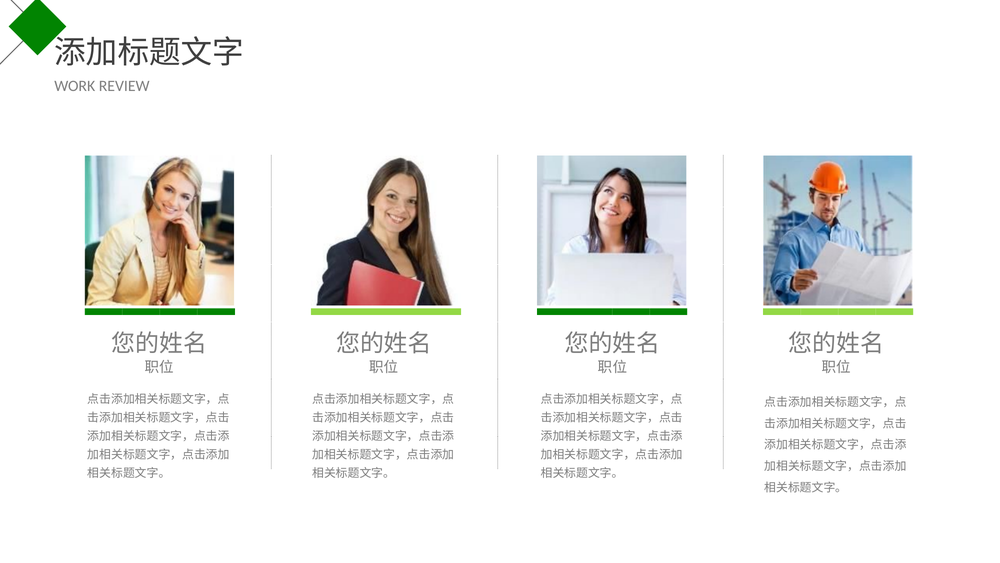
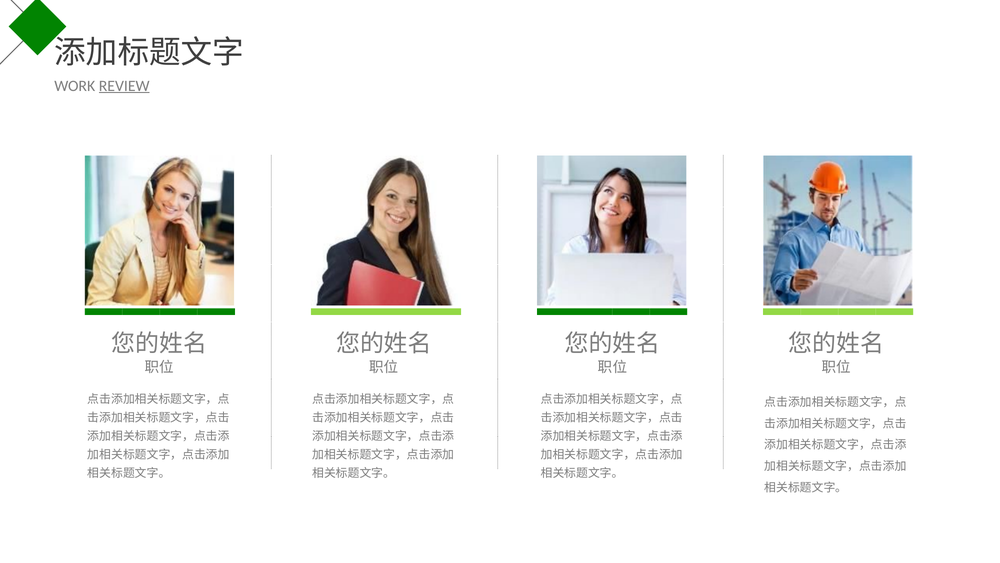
REVIEW underline: none -> present (124, 86)
